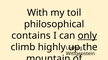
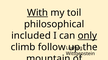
With underline: none -> present (37, 13)
contains: contains -> included (31, 36)
highly: highly -> follow (52, 48)
